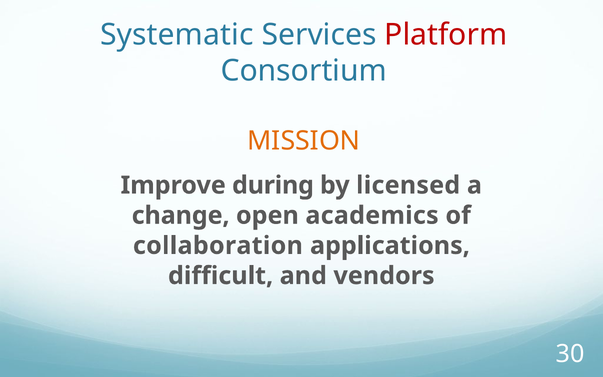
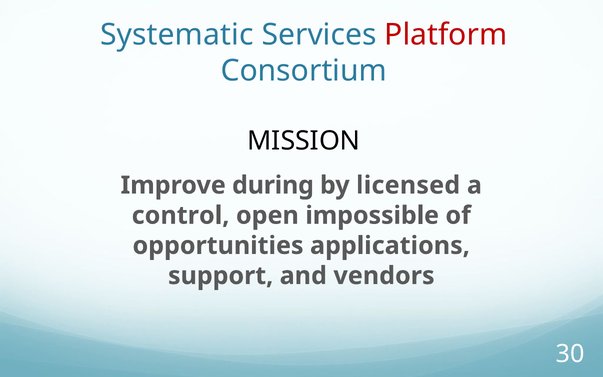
MISSION colour: orange -> black (304, 141)
change: change -> control (181, 215)
academics: academics -> impossible (372, 215)
collaboration: collaboration -> opportunities (218, 246)
difficult: difficult -> support (221, 276)
